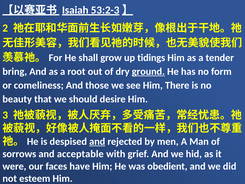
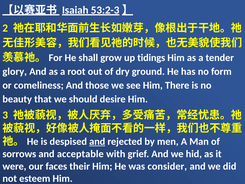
bring: bring -> glory (15, 71)
ground underline: present -> none (148, 71)
have: have -> their (80, 166)
obedient: obedient -> consider (167, 166)
